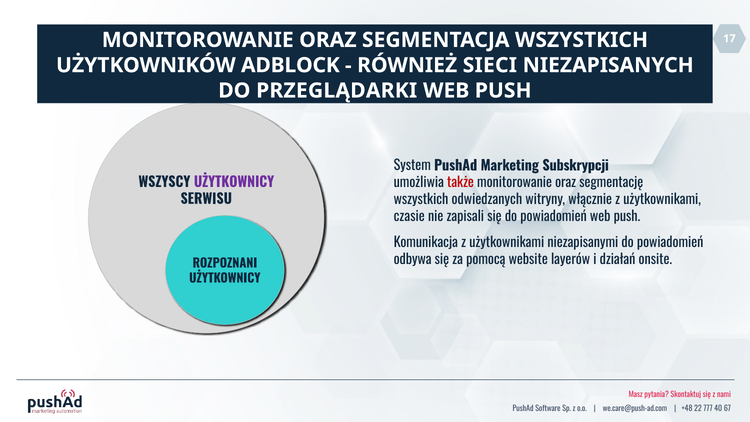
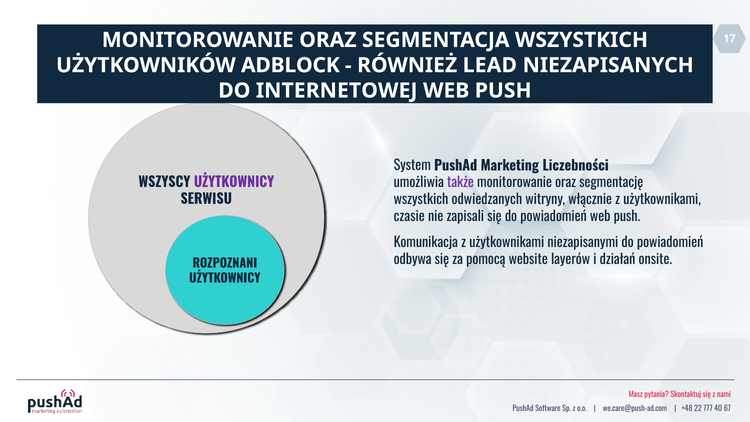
SIECI: SIECI -> LEAD (490, 65)
PRZEGLĄDARKI: PRZEGLĄDARKI -> INTERNETOWEJ (337, 91)
Subskrypcji: Subskrypcji -> Liczebności (576, 166)
także colour: red -> purple (460, 183)
